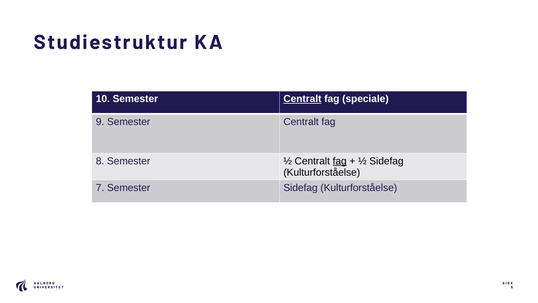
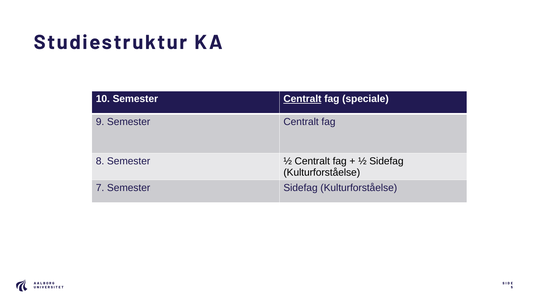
fag underline: present -> none (340, 161)
